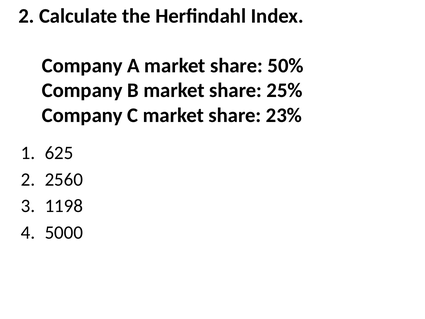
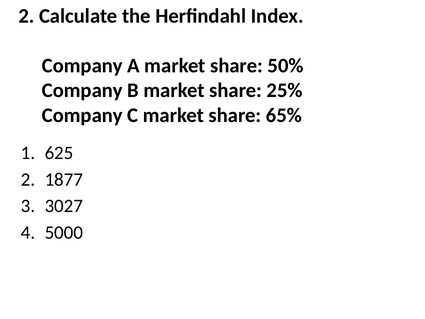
23%: 23% -> 65% (284, 115)
2560: 2560 -> 1877 (64, 179)
1198: 1198 -> 3027 (64, 206)
